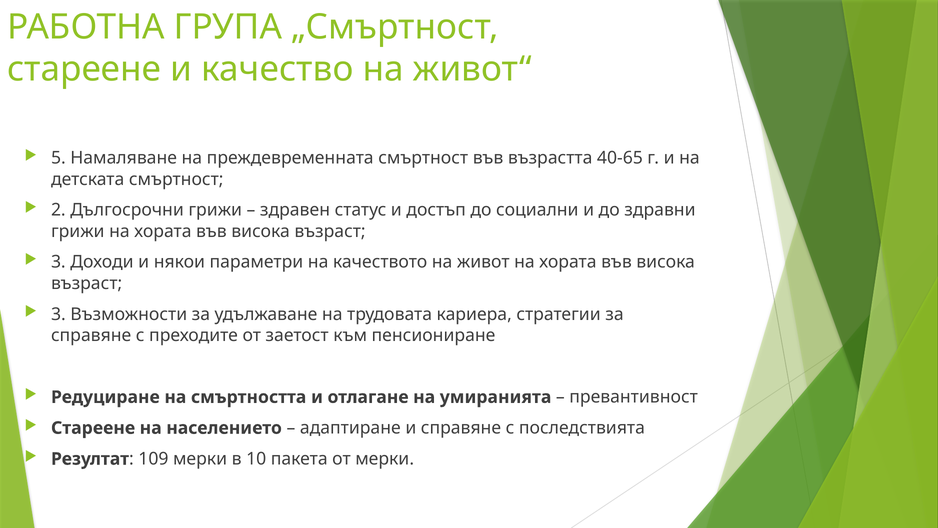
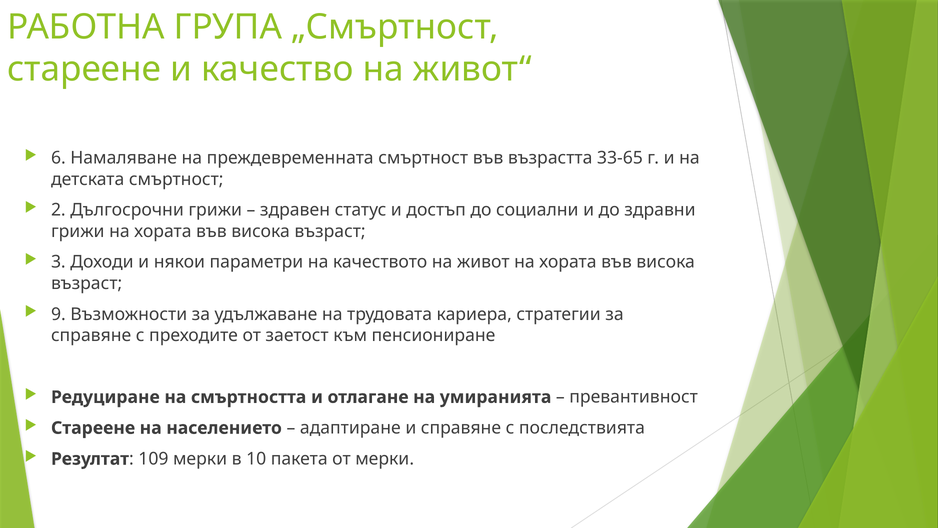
5: 5 -> 6 (58, 158)
40-65: 40-65 -> 33-65 (620, 158)
3: 3 -> 9 (58, 314)
